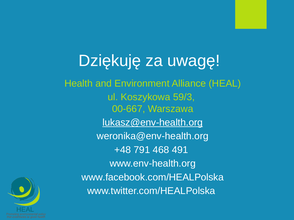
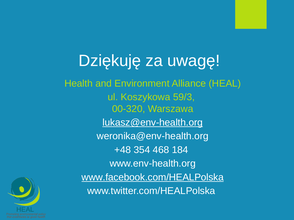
00-667: 00-667 -> 00-320 (129, 109)
791: 791 -> 354 (142, 150)
491: 491 -> 184 (180, 150)
www.facebook.com/HEALPolska underline: none -> present (153, 178)
